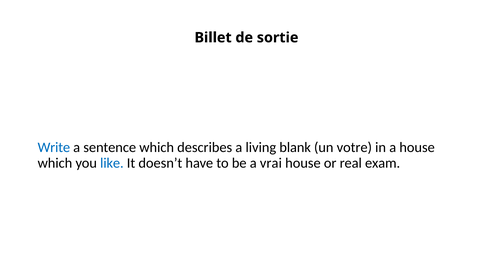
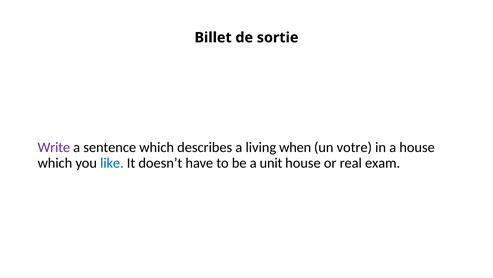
Write colour: blue -> purple (54, 147)
blank: blank -> when (295, 147)
vrai: vrai -> unit (271, 163)
